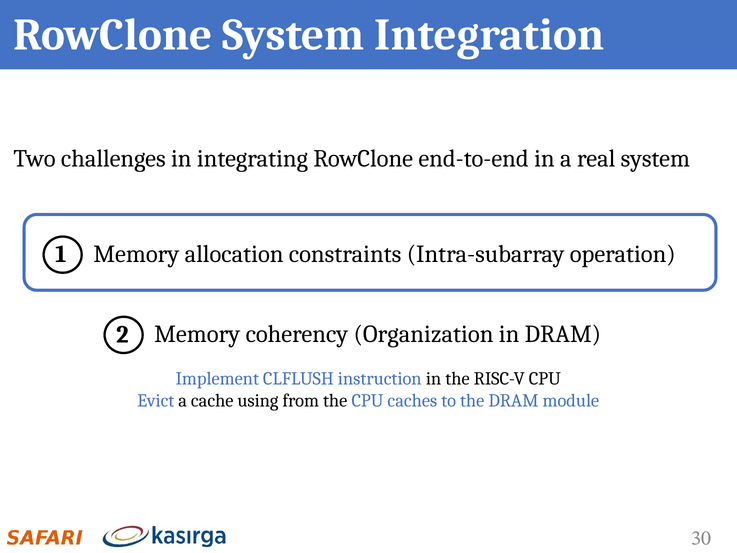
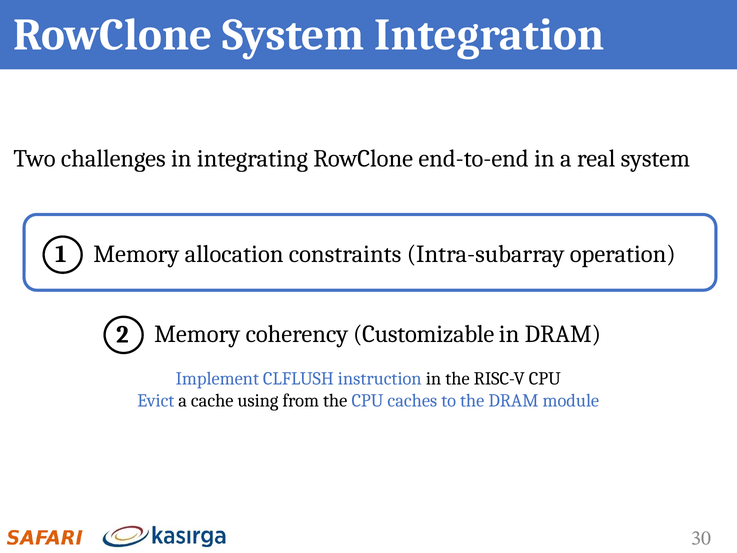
Organization: Organization -> Customizable (424, 334)
